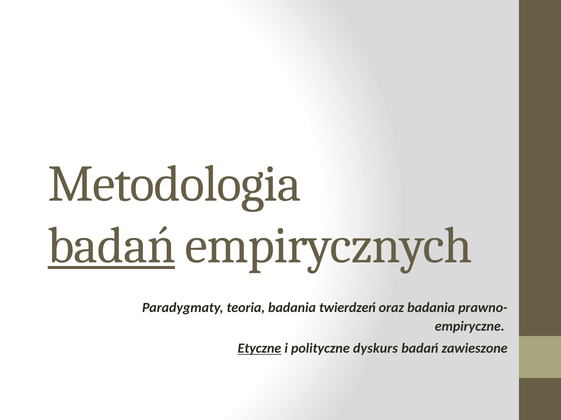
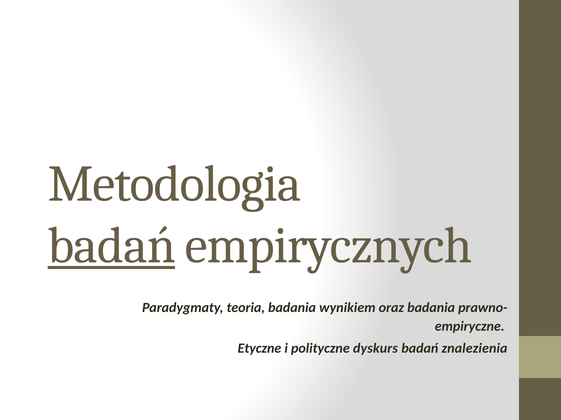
twierdzeń: twierdzeń -> wynikiem (347, 308)
Etyczne underline: present -> none (259, 349)
zawieszone: zawieszone -> znalezienia (474, 349)
